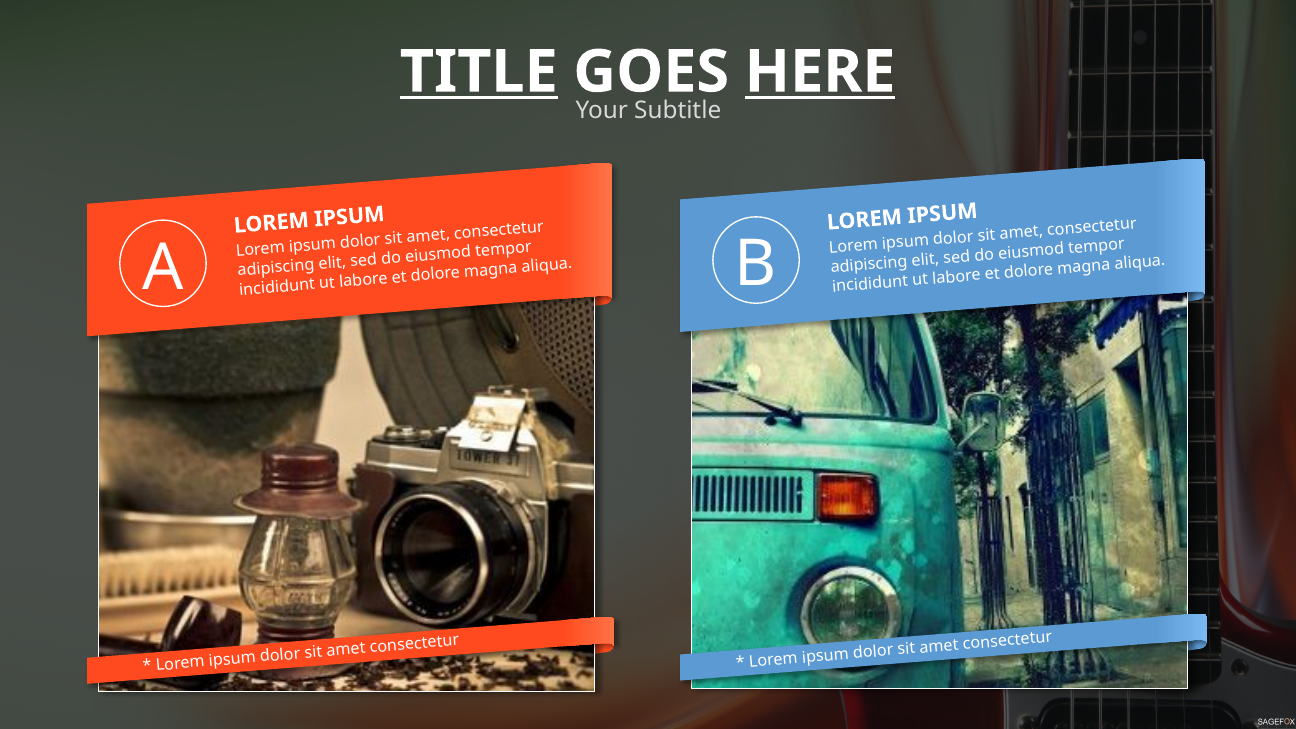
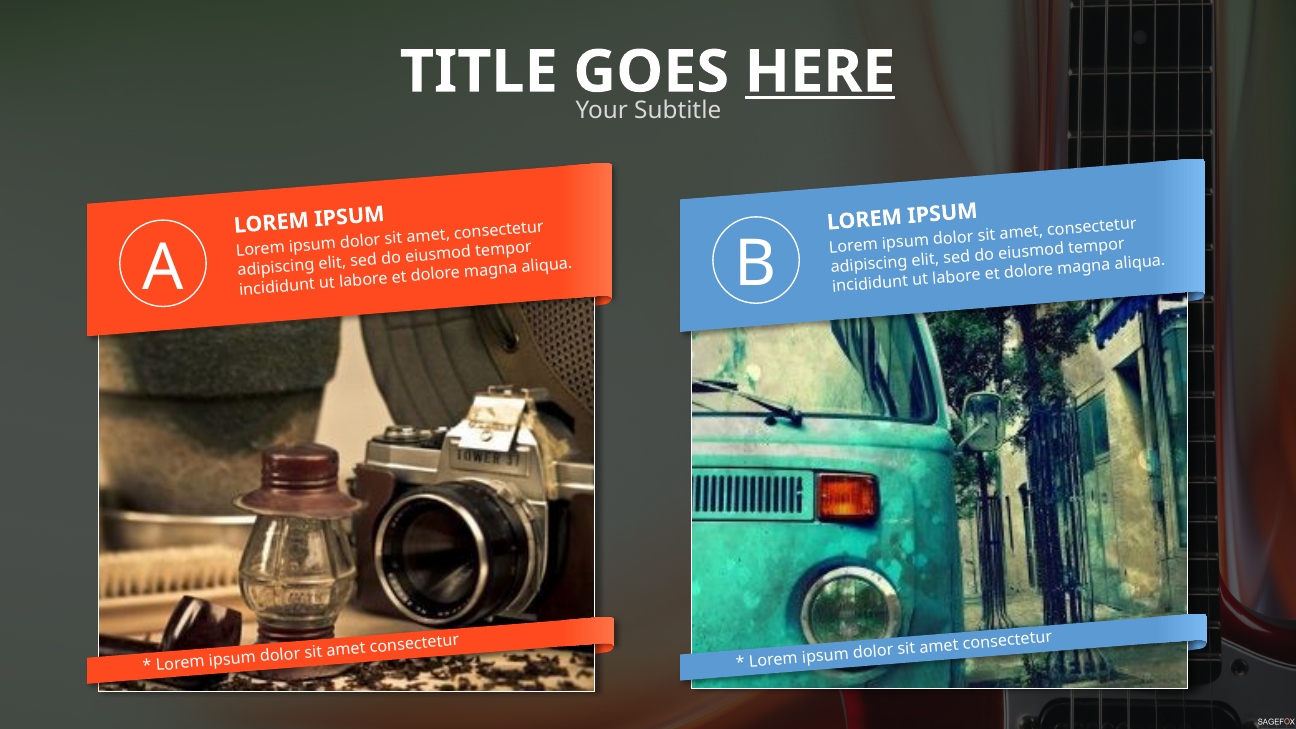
TITLE underline: present -> none (479, 72)
